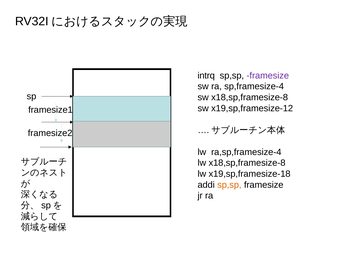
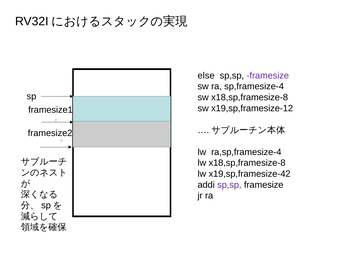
intrq: intrq -> else (206, 76)
x19,sp,framesize-18: x19,sp,framesize-18 -> x19,sp,framesize-42 (250, 174)
sp,sp colour: orange -> purple (229, 185)
